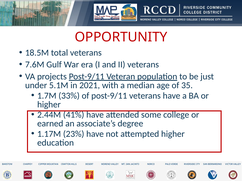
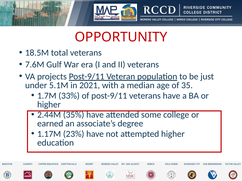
41%: 41% -> 35% (74, 115)
